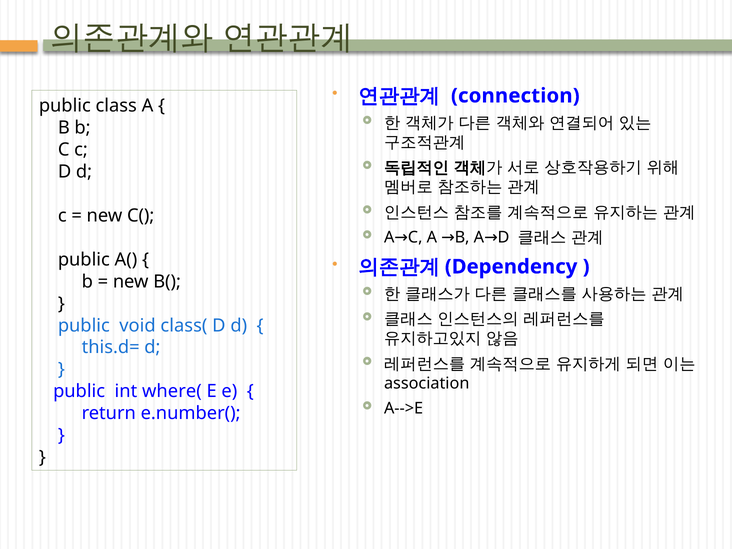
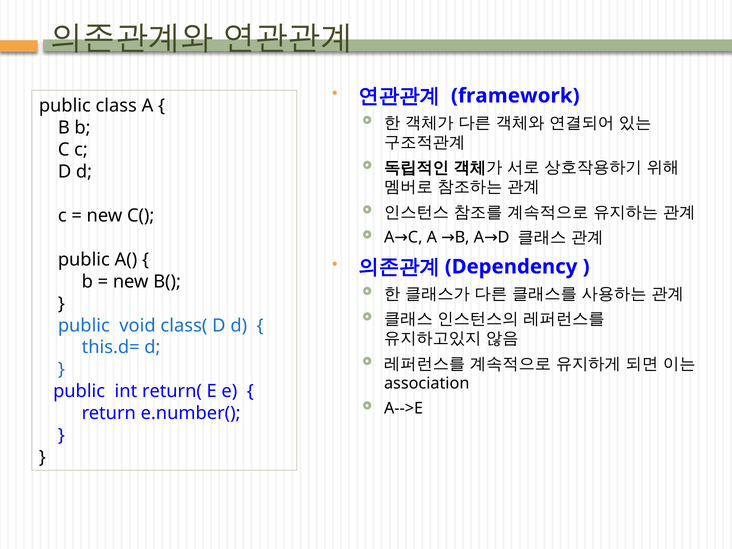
connection: connection -> framework (515, 96)
where(: where( -> return( (172, 391)
